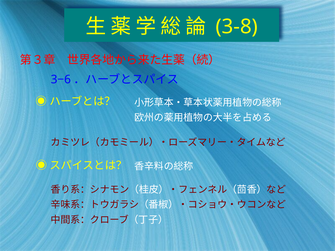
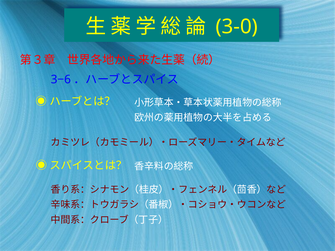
3-8: 3-8 -> 3-0 (237, 27)
